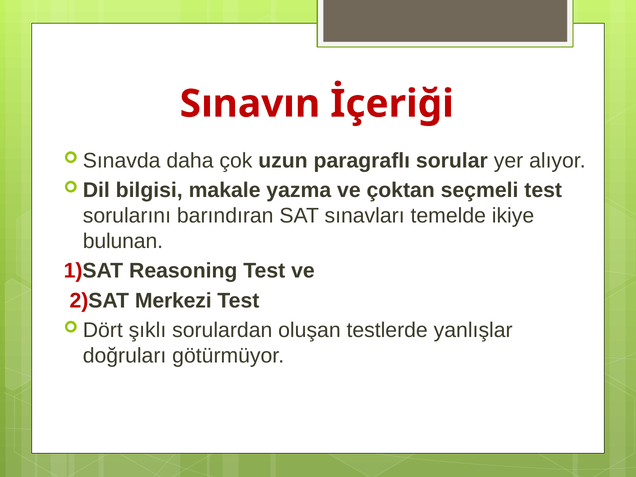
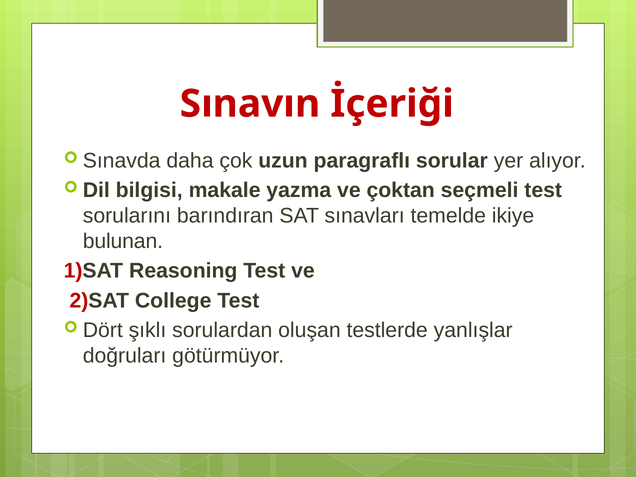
Merkezi: Merkezi -> College (173, 301)
